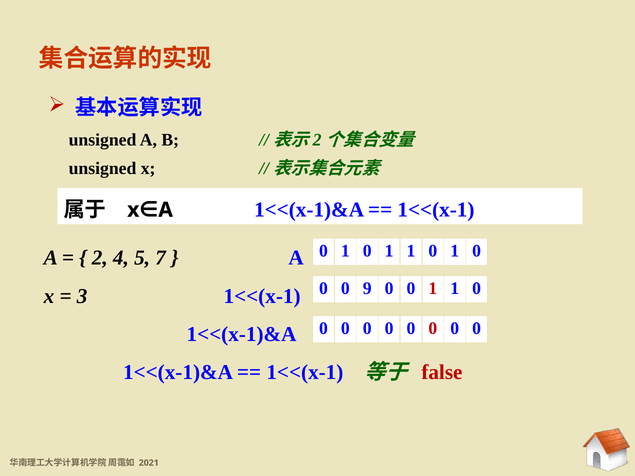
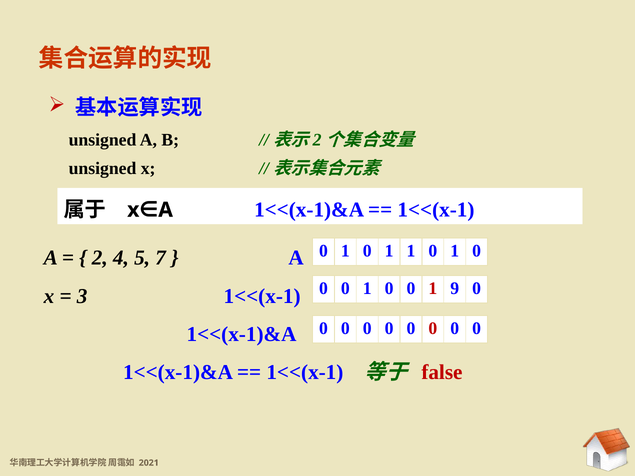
9: 9 -> 1 (367, 289)
0 0 1 1: 1 -> 9 (455, 289)
